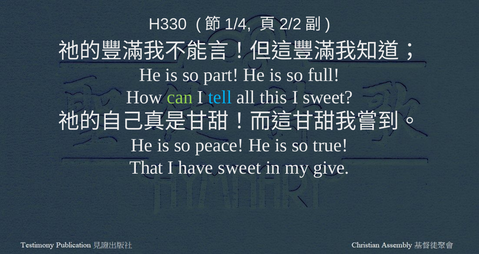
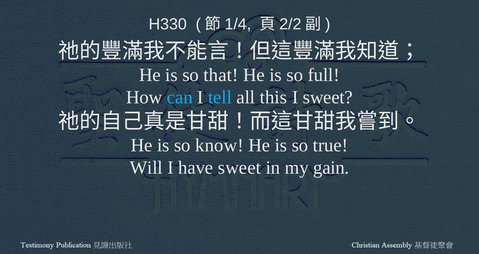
part: part -> that (221, 75)
can colour: light green -> light blue (180, 97)
peace: peace -> know (219, 145)
That: That -> Will (146, 167)
give: give -> gain (331, 167)
